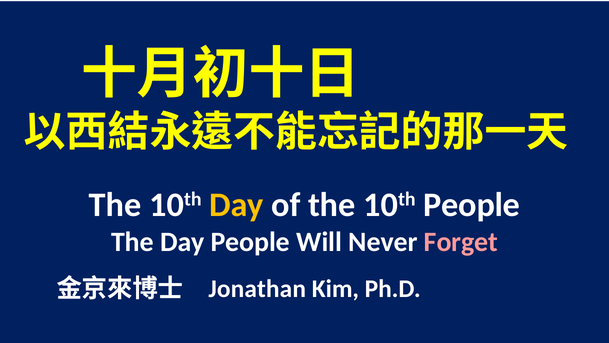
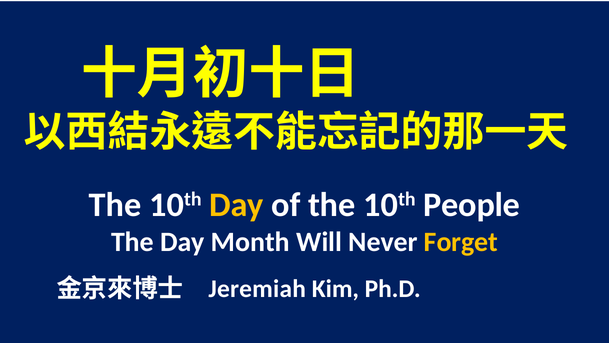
Day People: People -> Month (250, 242)
Forget colour: pink -> yellow (461, 242)
Jonathan: Jonathan -> Jeremiah (257, 289)
